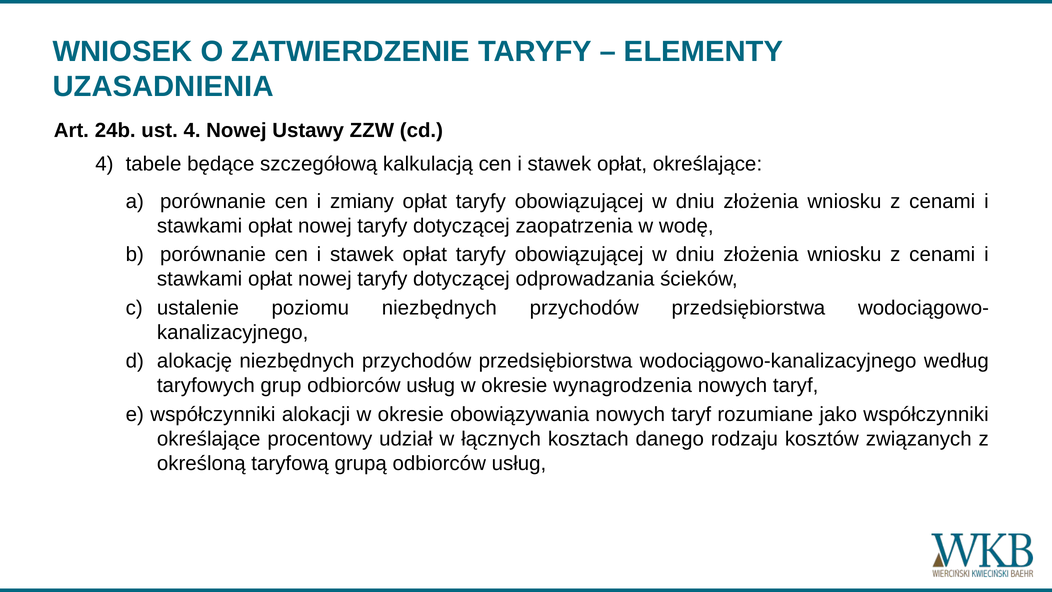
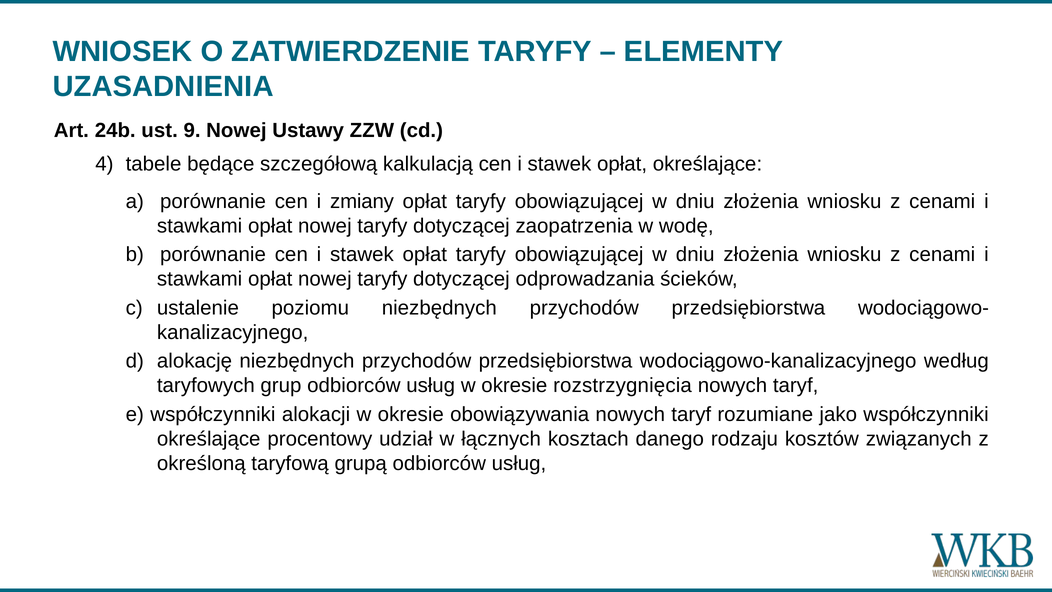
ust 4: 4 -> 9 (192, 131)
wynagrodzenia: wynagrodzenia -> rozstrzygnięcia (622, 386)
